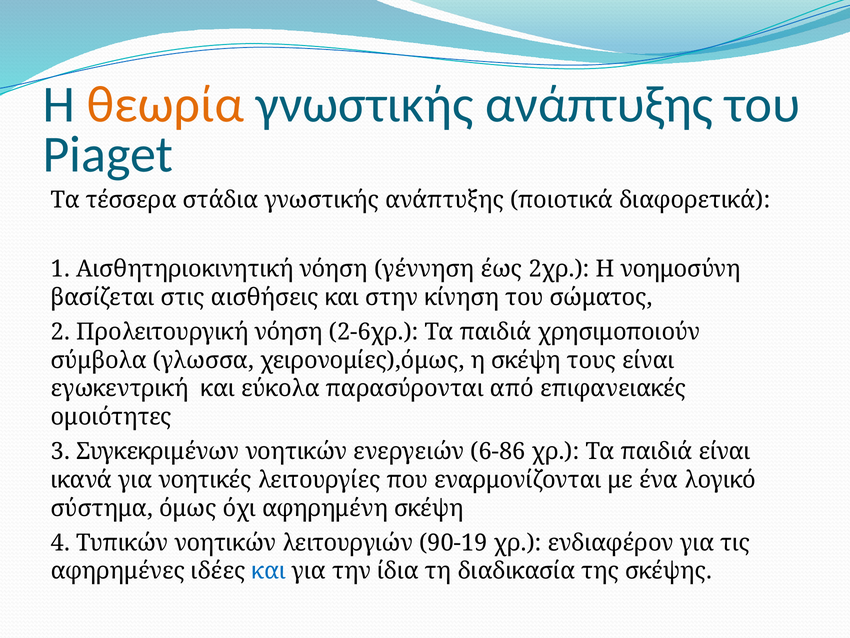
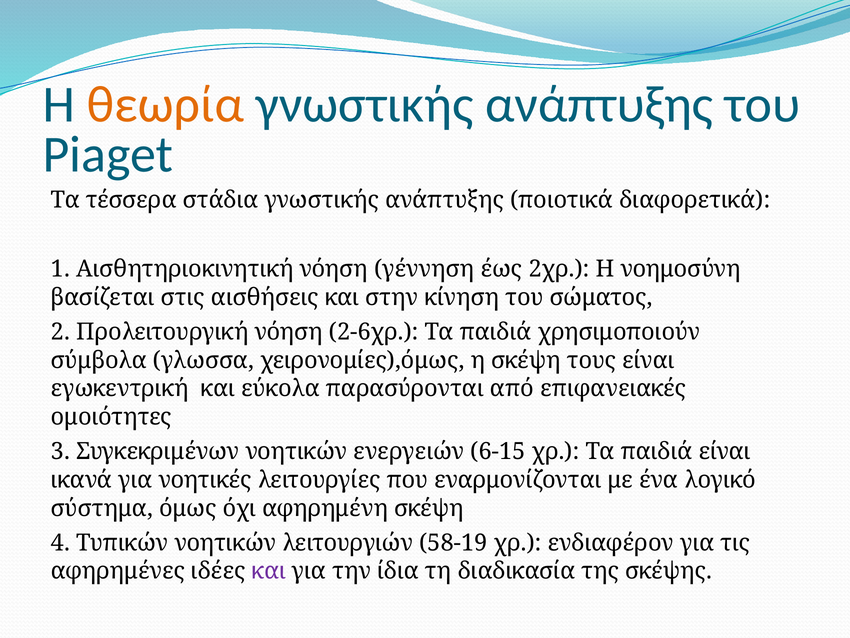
6-86: 6-86 -> 6-15 (498, 451)
90-19: 90-19 -> 58-19 (453, 542)
και colour: blue -> purple (269, 571)
